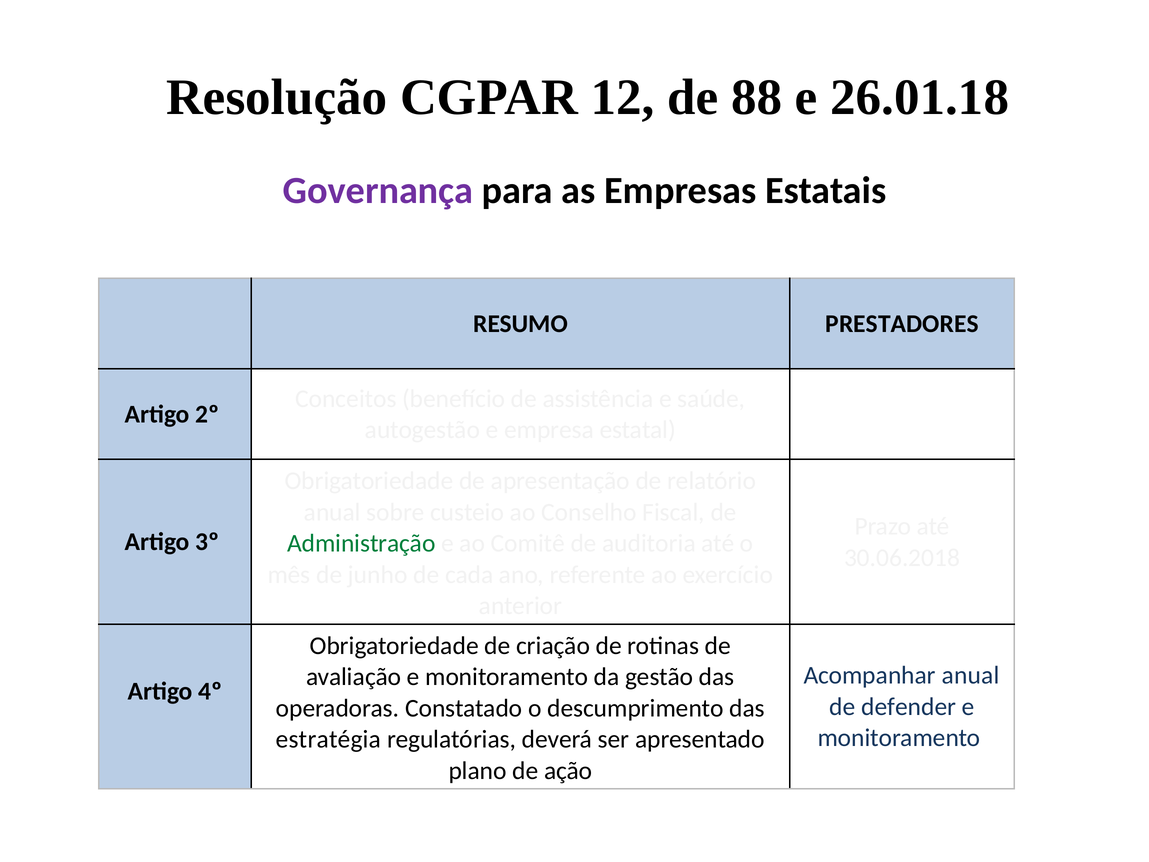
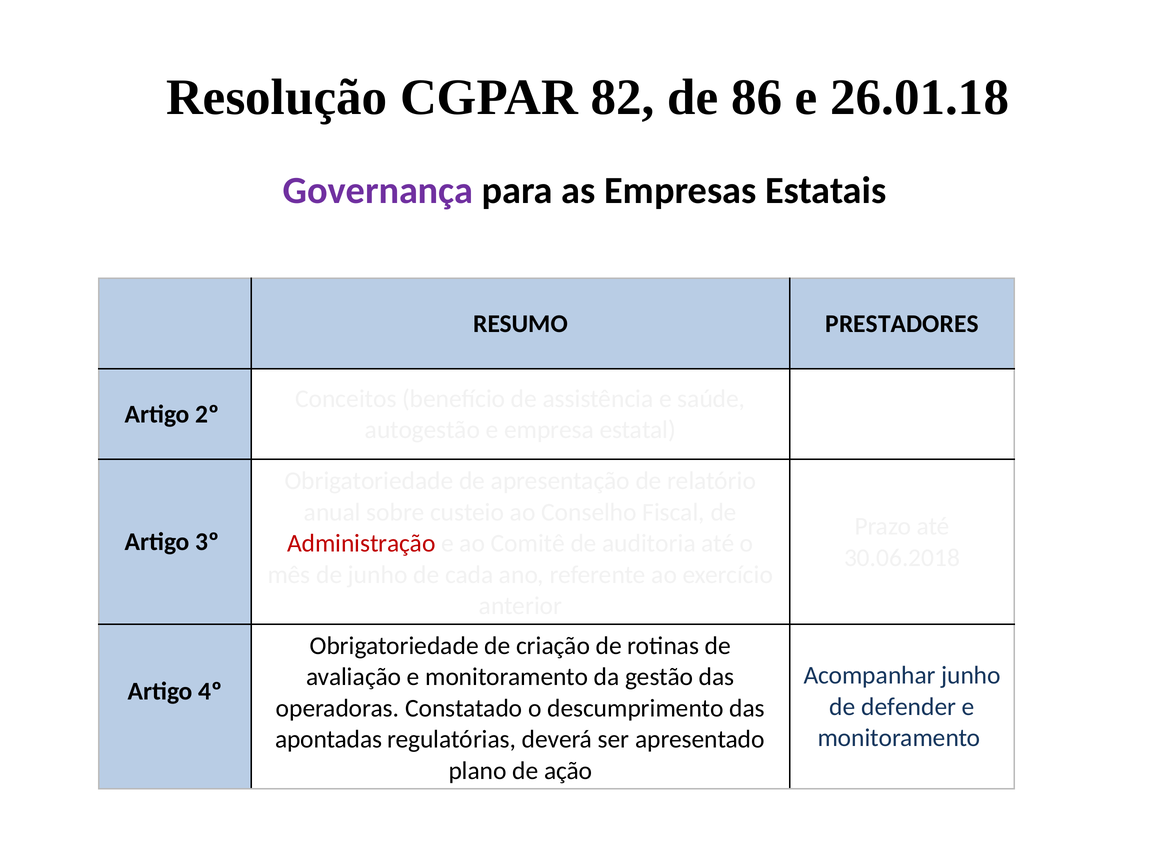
12: 12 -> 82 (623, 98)
88: 88 -> 86 (757, 98)
Administração colour: green -> red (361, 543)
Acompanhar anual: anual -> junho (971, 675)
estratégia: estratégia -> apontadas (329, 739)
